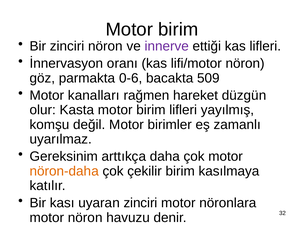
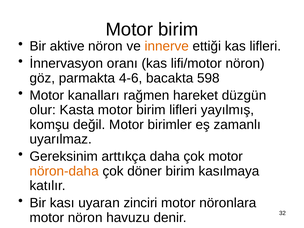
Bir zinciri: zinciri -> aktive (67, 46)
innerve colour: purple -> orange (167, 46)
0-6: 0-6 -> 4-6 (131, 78)
509: 509 -> 598 (208, 78)
çekilir: çekilir -> döner (145, 171)
